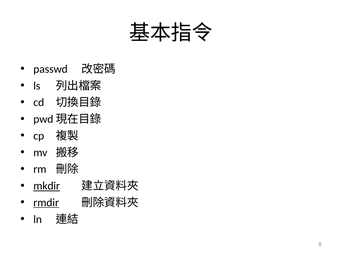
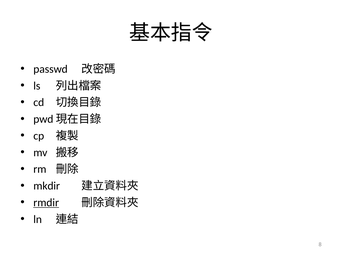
mkdir underline: present -> none (47, 186)
